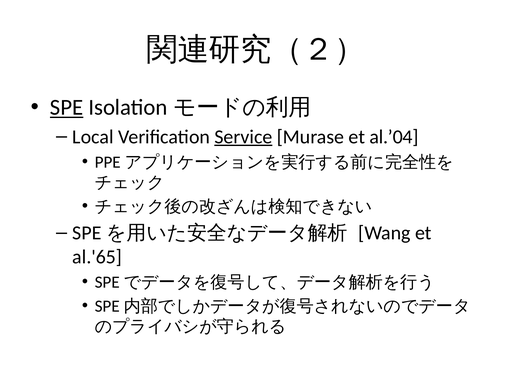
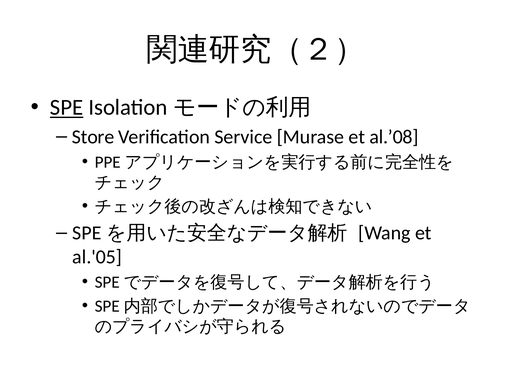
Local: Local -> Store (93, 137)
Service underline: present -> none (243, 137)
al.’04: al.’04 -> al.’08 (394, 137)
al.'65: al.'65 -> al.'05 (97, 257)
